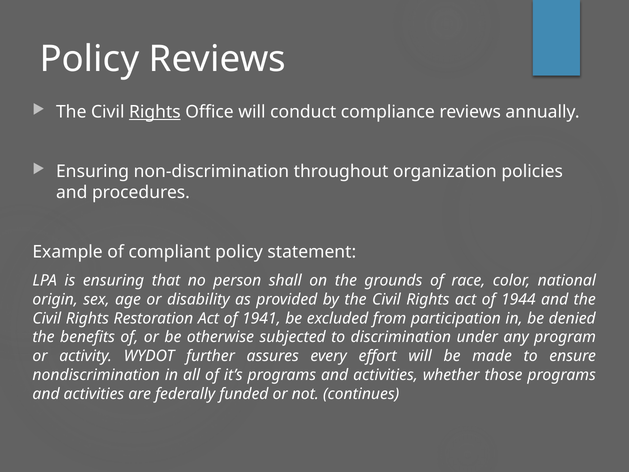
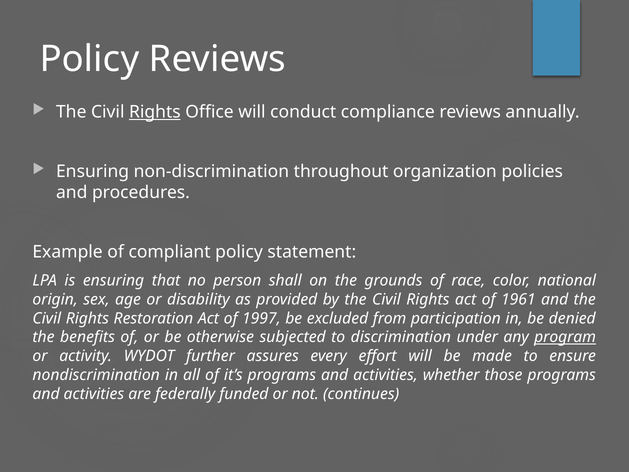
1944: 1944 -> 1961 (518, 299)
1941: 1941 -> 1997 (261, 318)
program underline: none -> present (565, 337)
